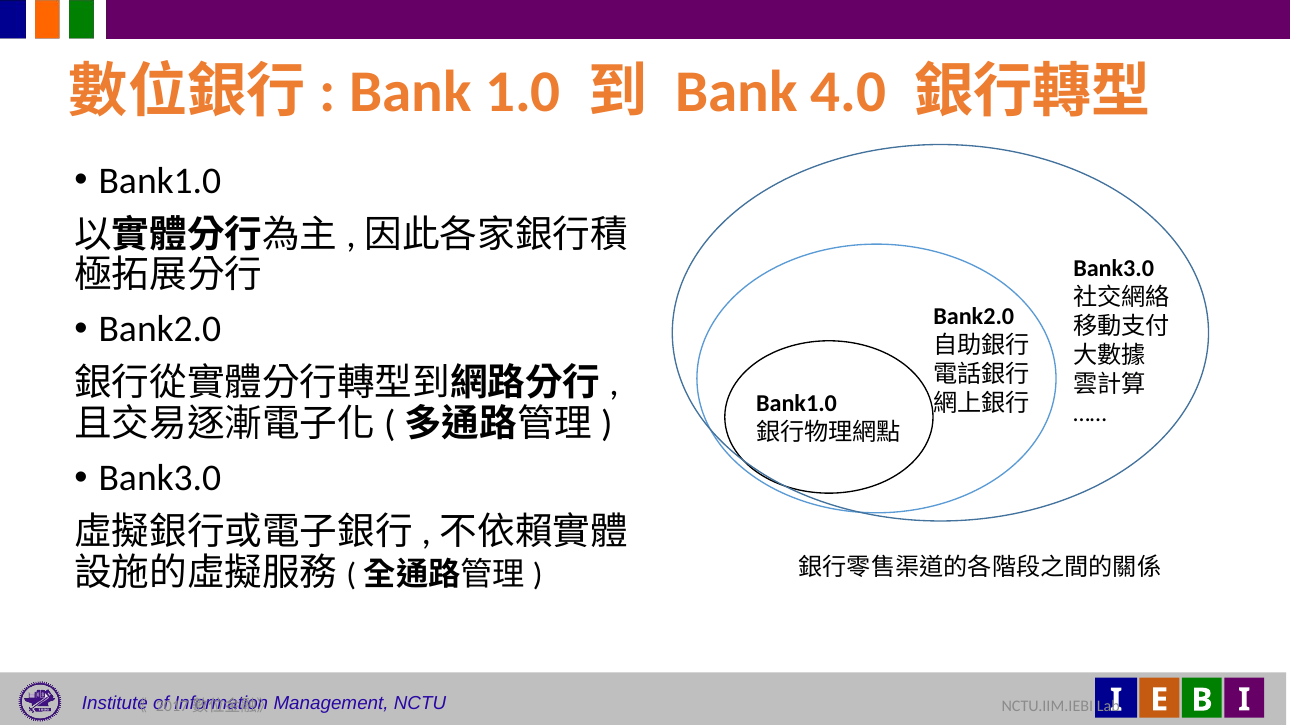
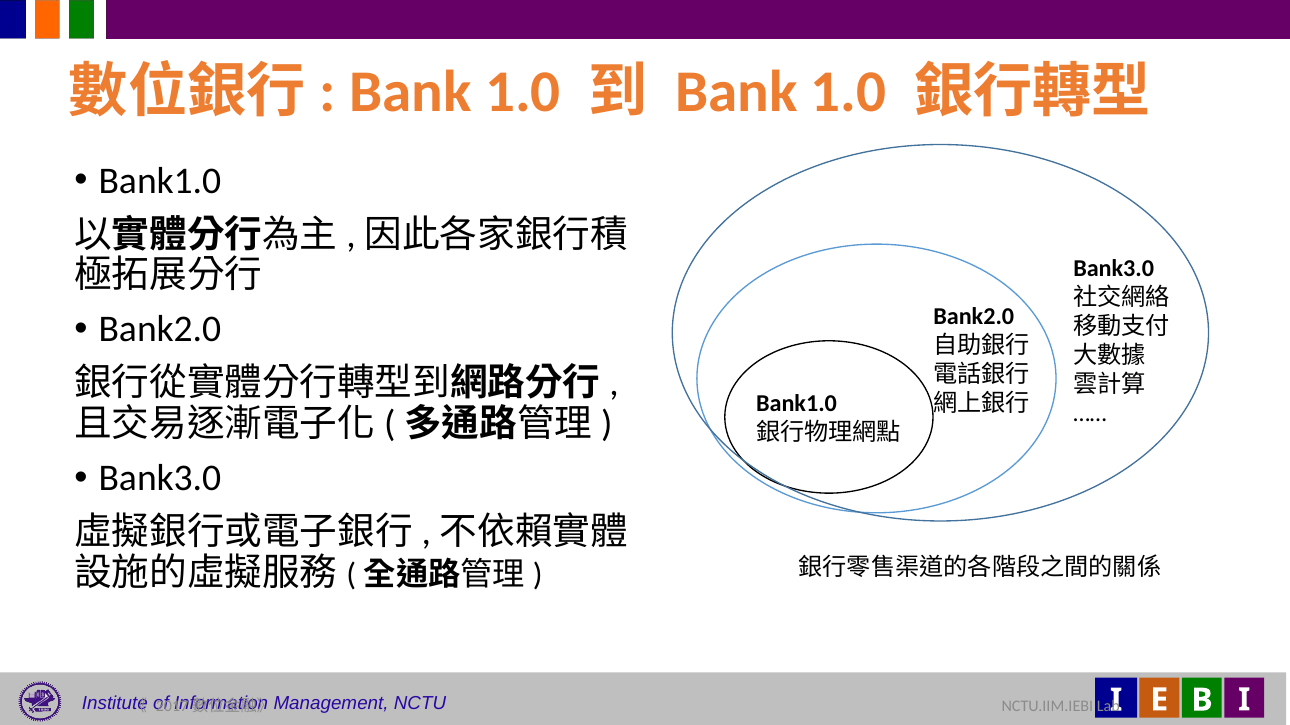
4.0: 4.0 -> 1.0 (849, 92)
